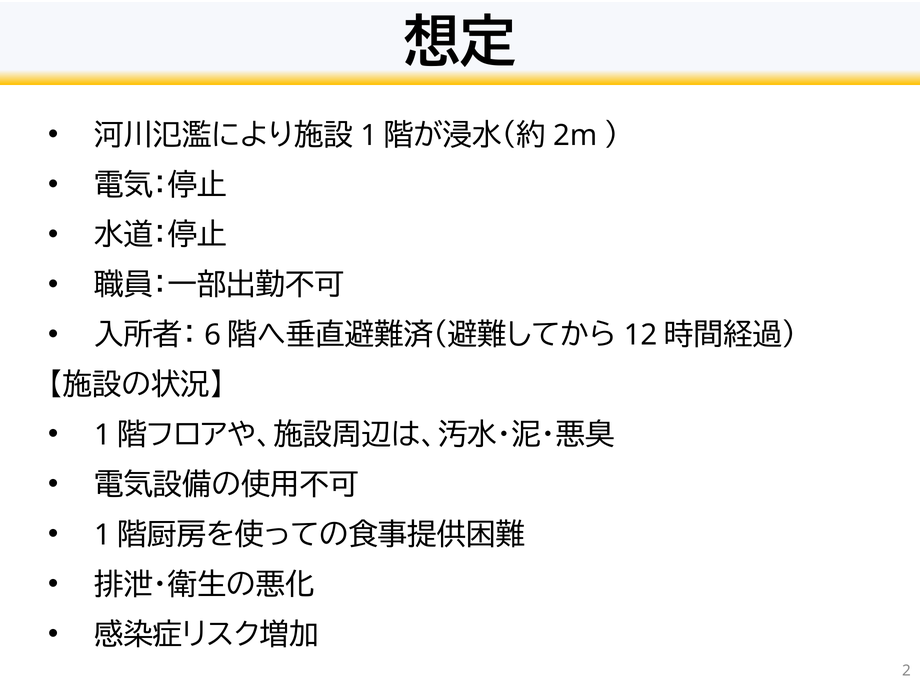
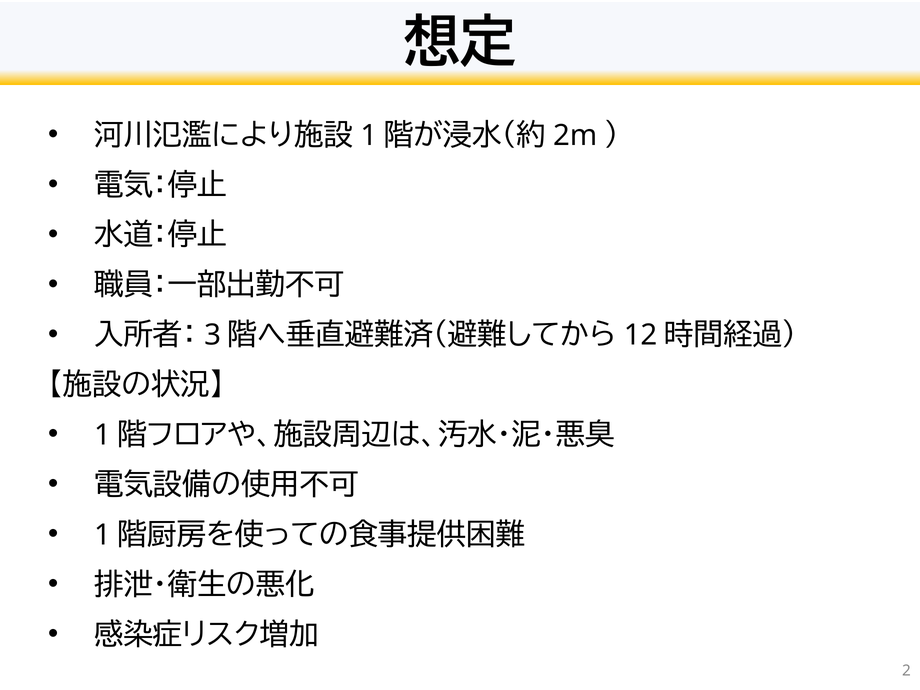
6: 6 -> 3 (213, 335)
